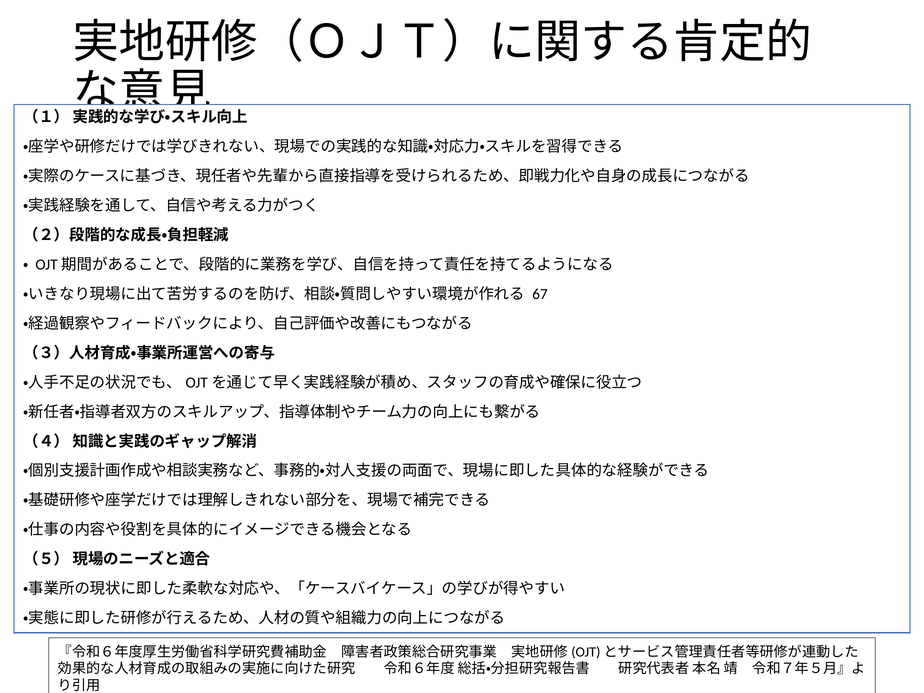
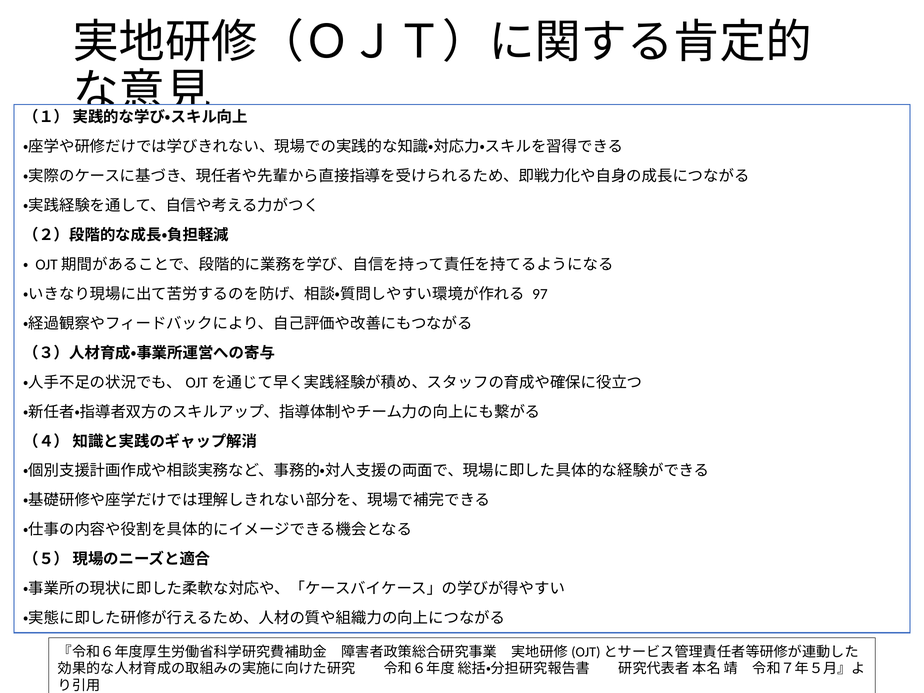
67: 67 -> 97 (540, 294)
